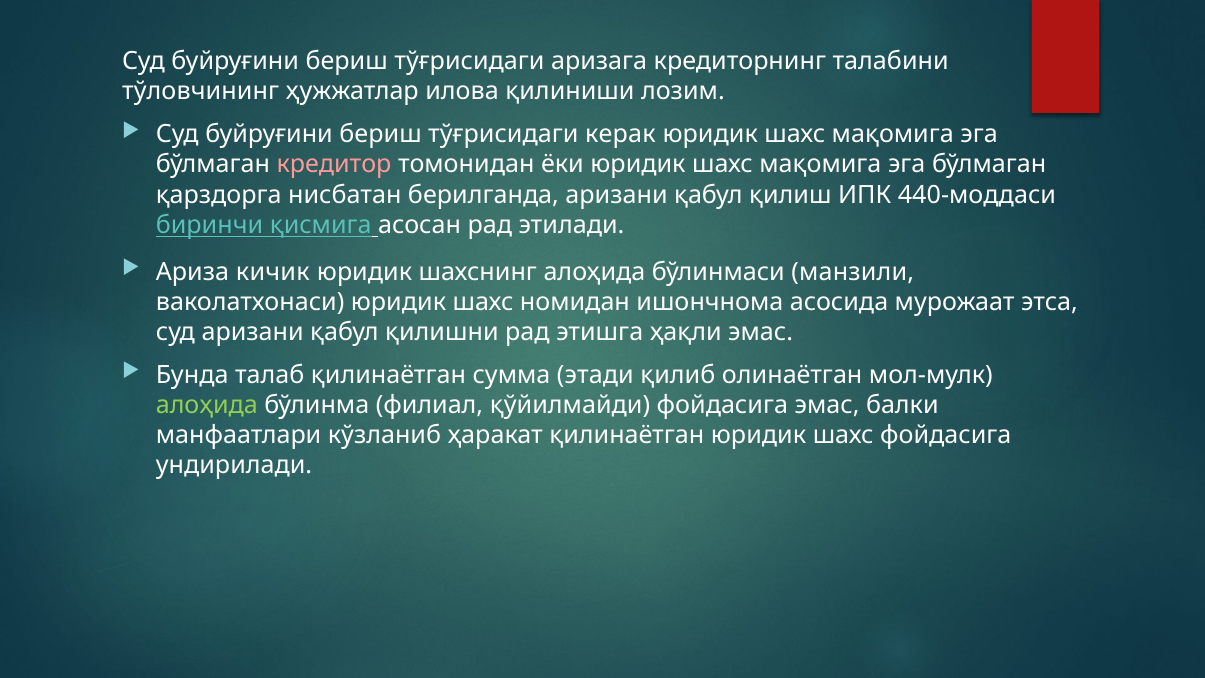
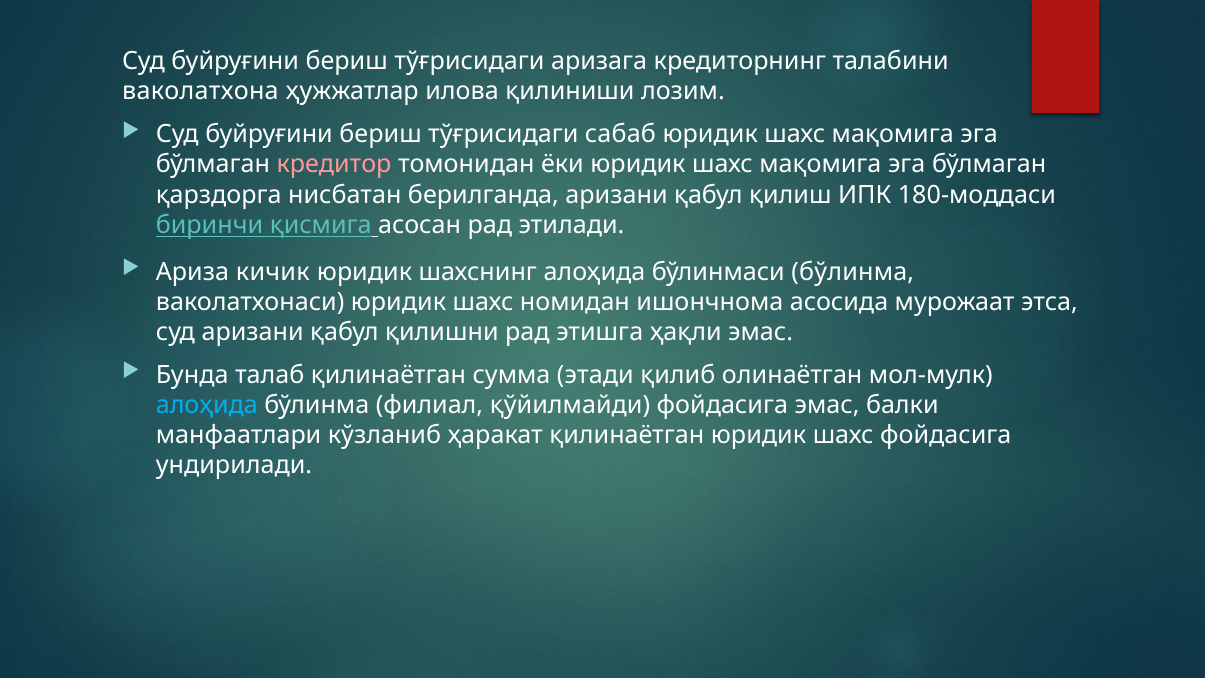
тўловчининг: тўловчининг -> ваколатхона (200, 92)
керак: керак -> сабаб (620, 134)
440-моддаси: 440-моддаси -> 180-моддаси (977, 195)
бўлинмаси манзили: манзили -> бўлинма (853, 272)
алоҳида colour: light green -> light blue (207, 405)
